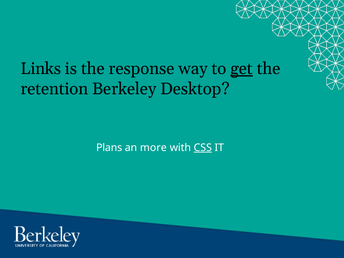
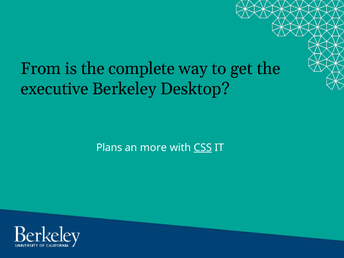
Links: Links -> From (41, 69)
response: response -> complete (142, 69)
get underline: present -> none (242, 69)
retention: retention -> executive (55, 89)
